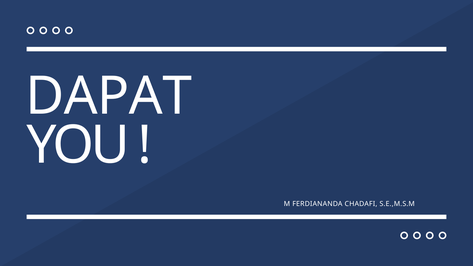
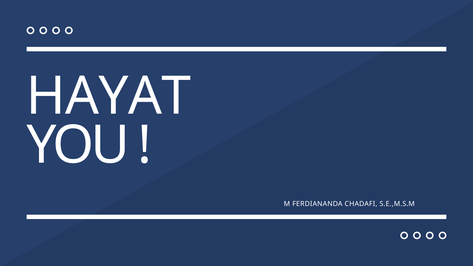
DAPAT: DAPAT -> HAYAT (109, 96)
